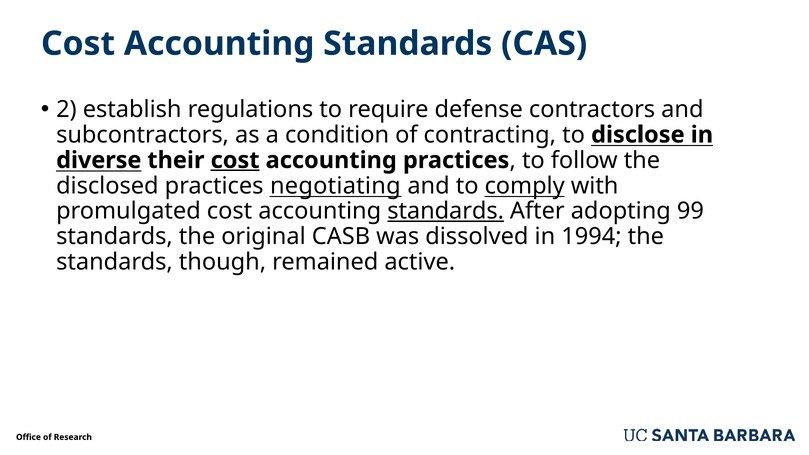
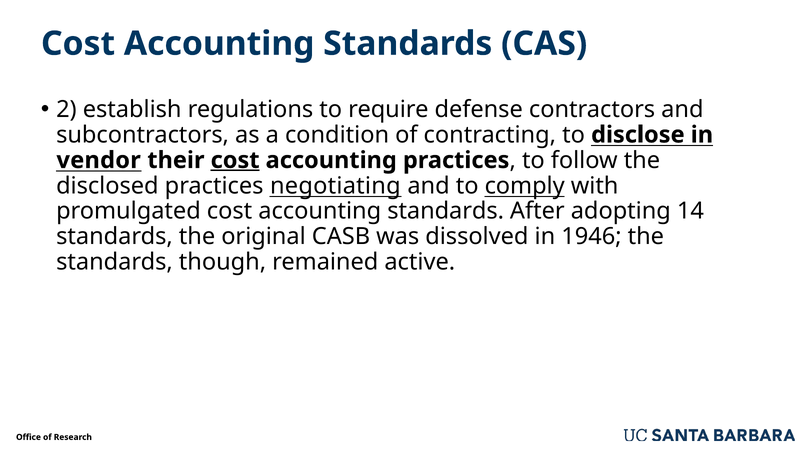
diverse: diverse -> vendor (99, 160)
standards underline: present -> none (446, 211)
99: 99 -> 14 (690, 211)
1994: 1994 -> 1946 (591, 237)
